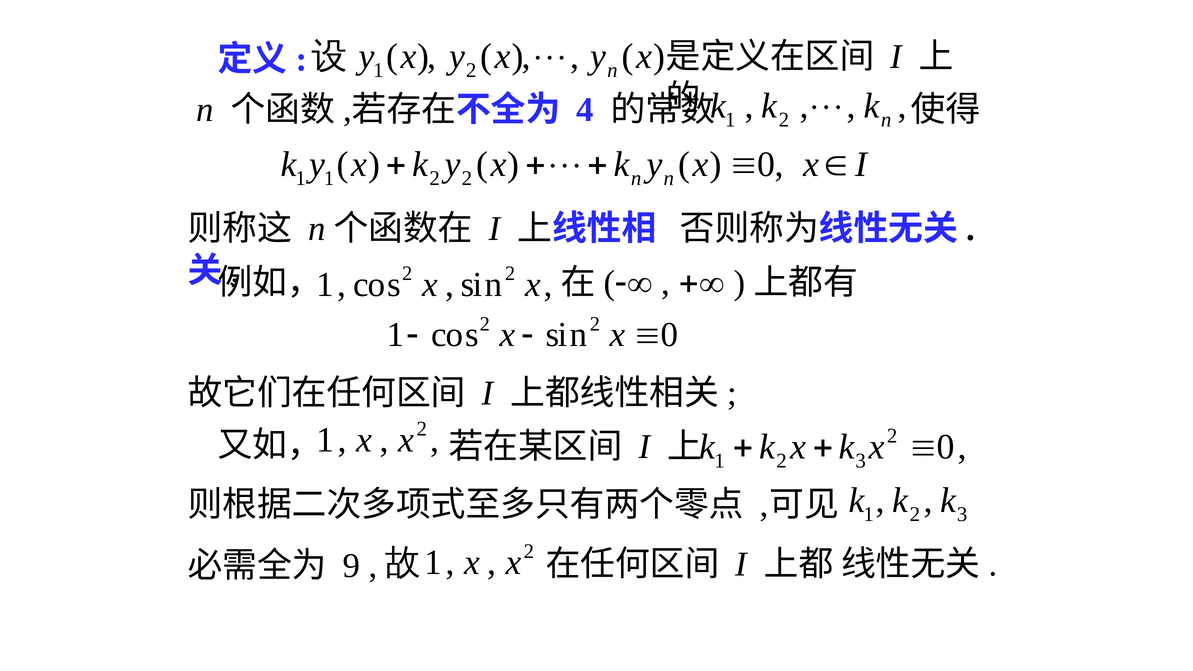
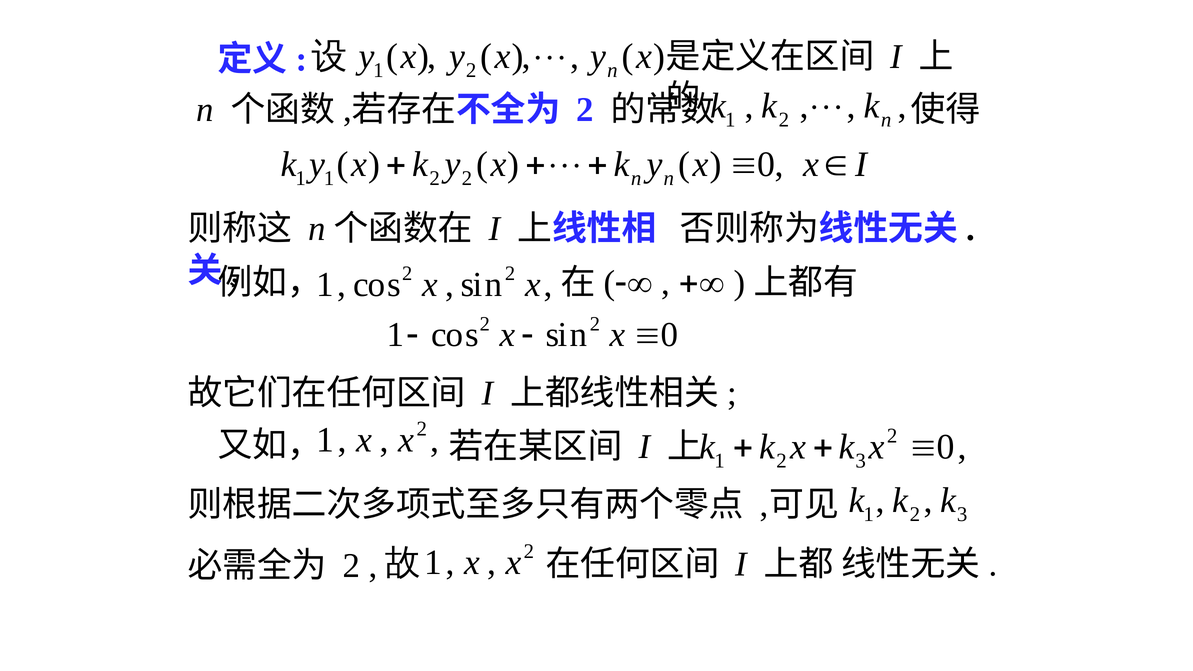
4: 4 -> 2 (585, 110)
9: 9 -> 2 (352, 566)
